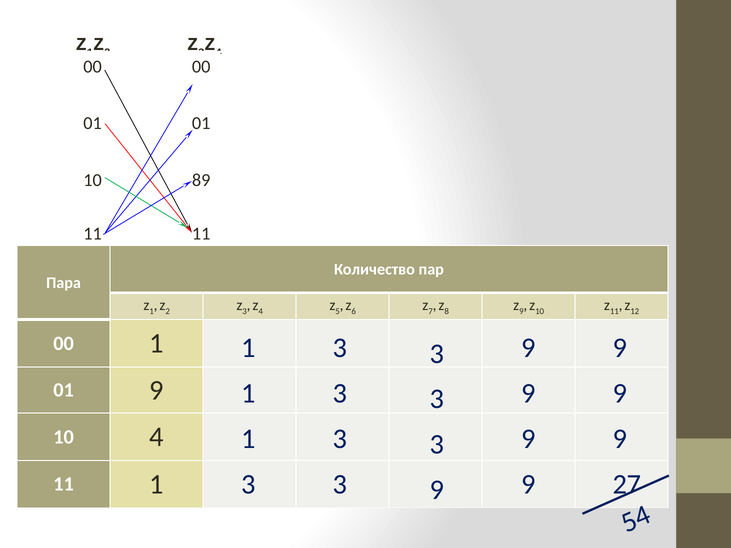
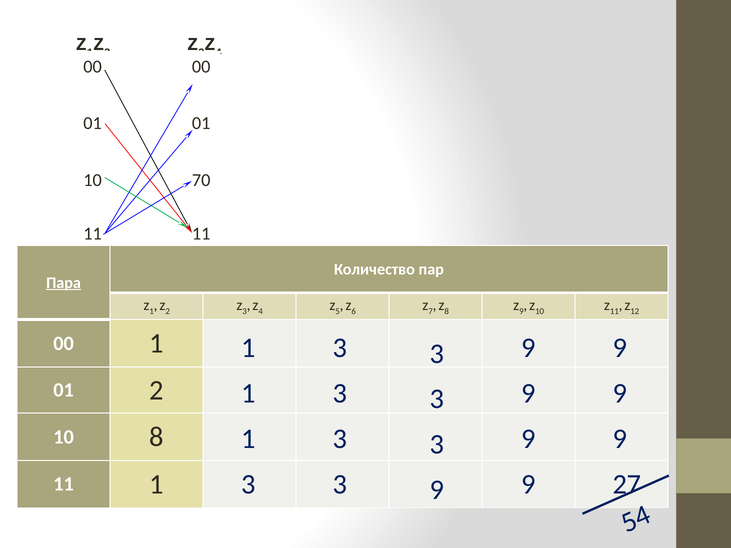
89: 89 -> 70 (201, 180)
Пара underline: none -> present (64, 283)
01 9: 9 -> 2 (157, 390)
10 4: 4 -> 8 (157, 437)
